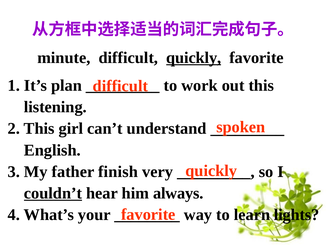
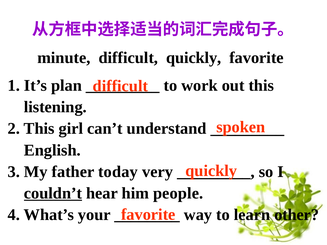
quickly underline: present -> none (194, 58)
finish: finish -> today (118, 172)
always: always -> people (178, 193)
lights: lights -> other (297, 215)
